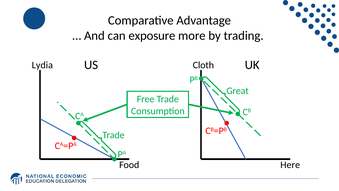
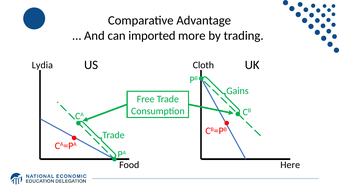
exposure: exposure -> imported (152, 36)
Great: Great -> Gains (238, 91)
